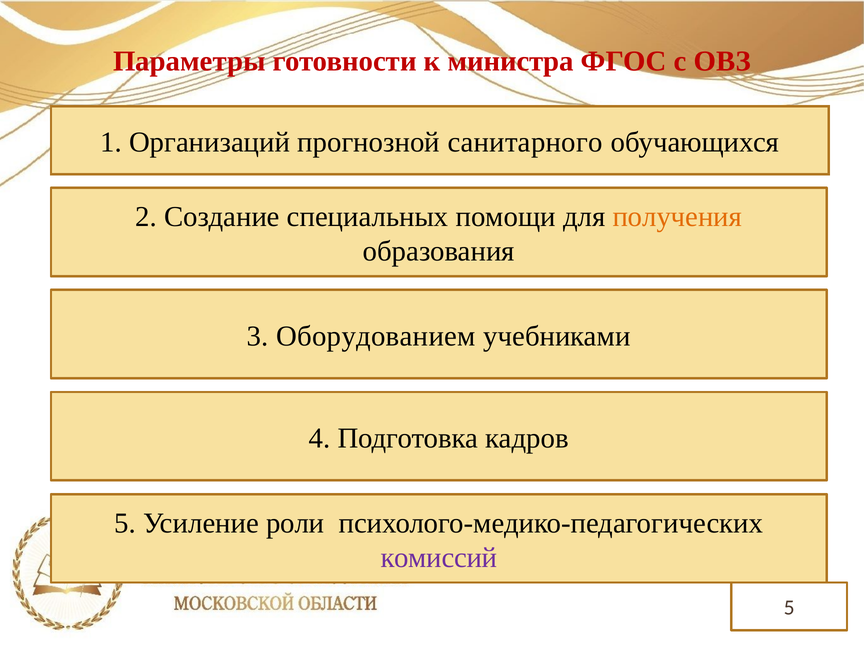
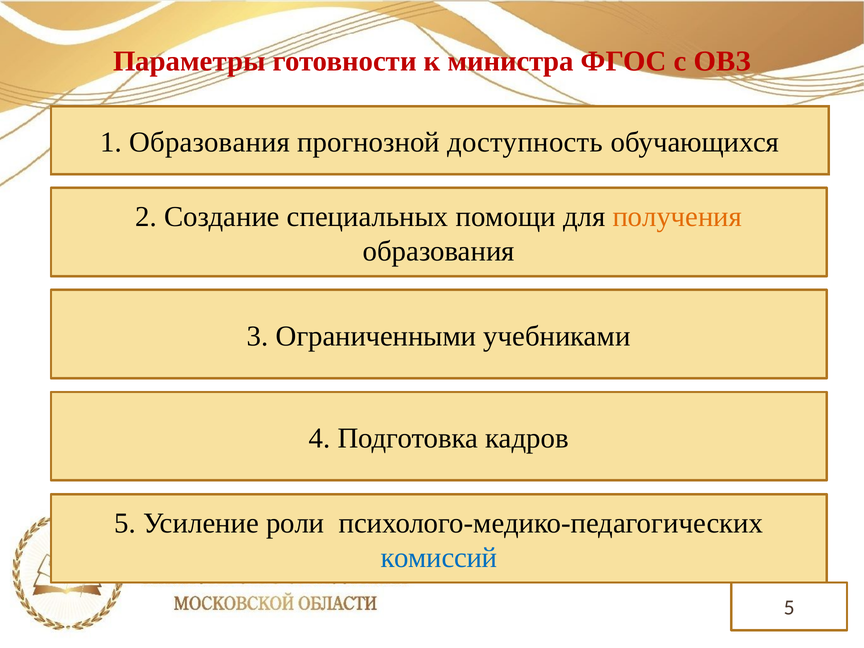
1 Организаций: Организаций -> Образования (210, 142)
санитарного: санитарного -> доступность (525, 142)
Оборудованием: Оборудованием -> Ограниченными (376, 336)
комиссий colour: purple -> blue (439, 558)
